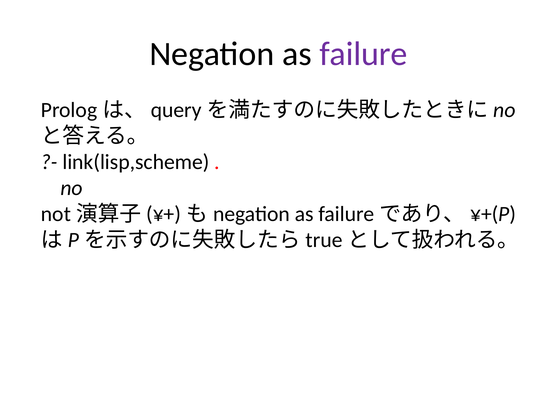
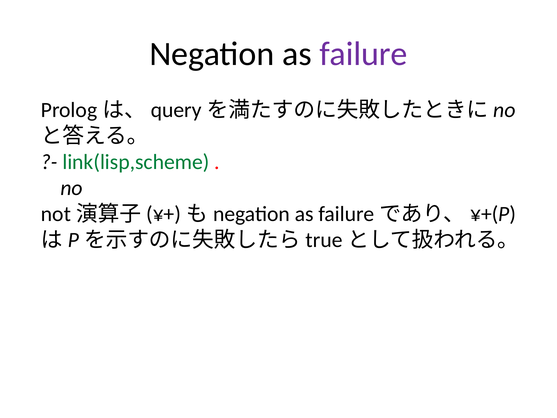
link(lisp,scheme colour: black -> green (136, 162)
